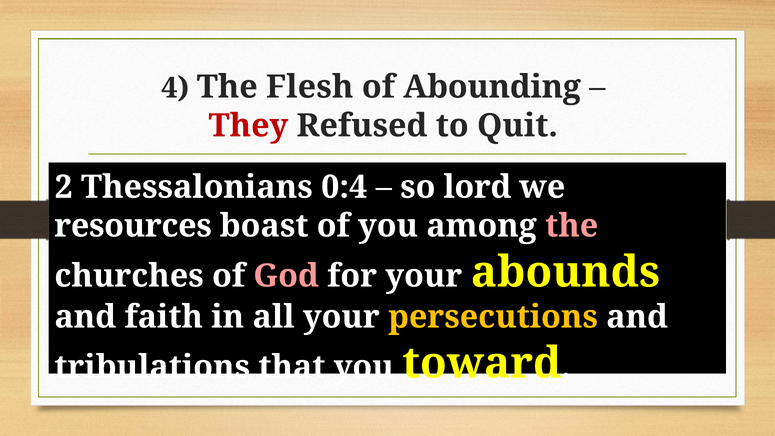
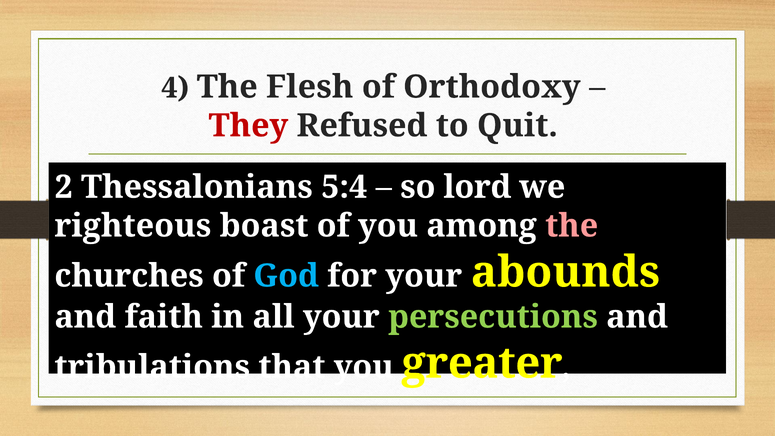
Abounding: Abounding -> Orthodoxy (492, 87)
0:4: 0:4 -> 5:4 (344, 187)
resources: resources -> righteous (133, 226)
God colour: pink -> light blue (286, 276)
persecutions colour: yellow -> light green (493, 317)
toward: toward -> greater (482, 363)
